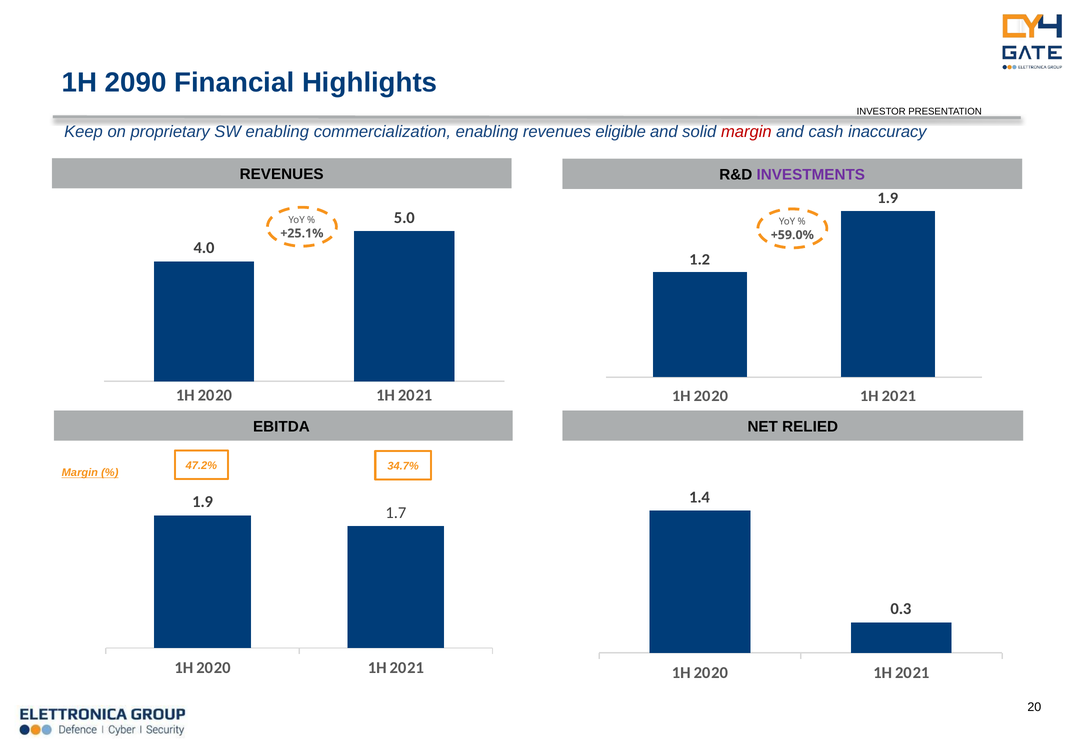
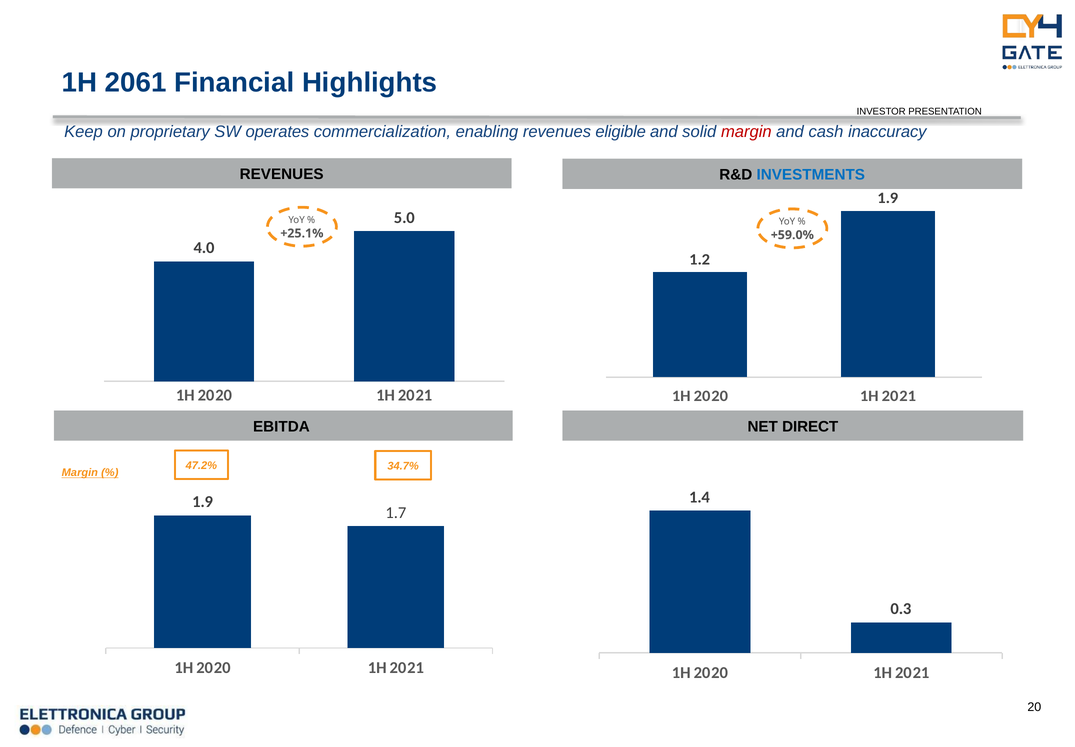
2090: 2090 -> 2061 (136, 82)
SW enabling: enabling -> operates (277, 132)
INVESTMENTS colour: purple -> blue (811, 175)
RELIED: RELIED -> DIRECT (810, 427)
